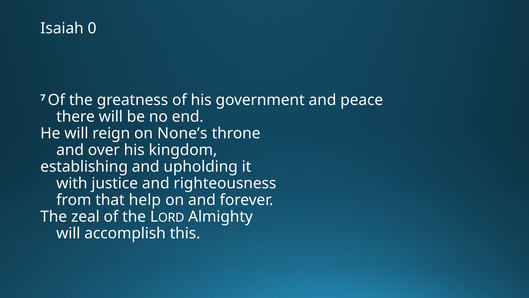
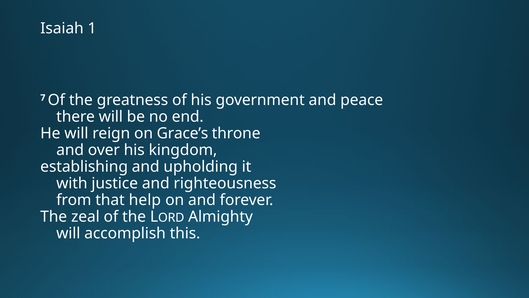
0: 0 -> 1 (92, 28)
None’s: None’s -> Grace’s (182, 133)
